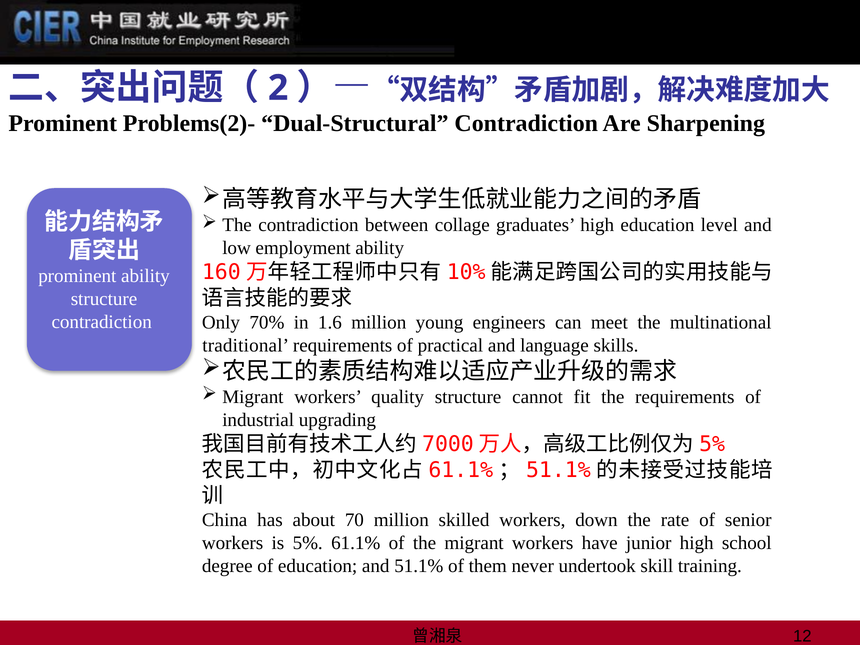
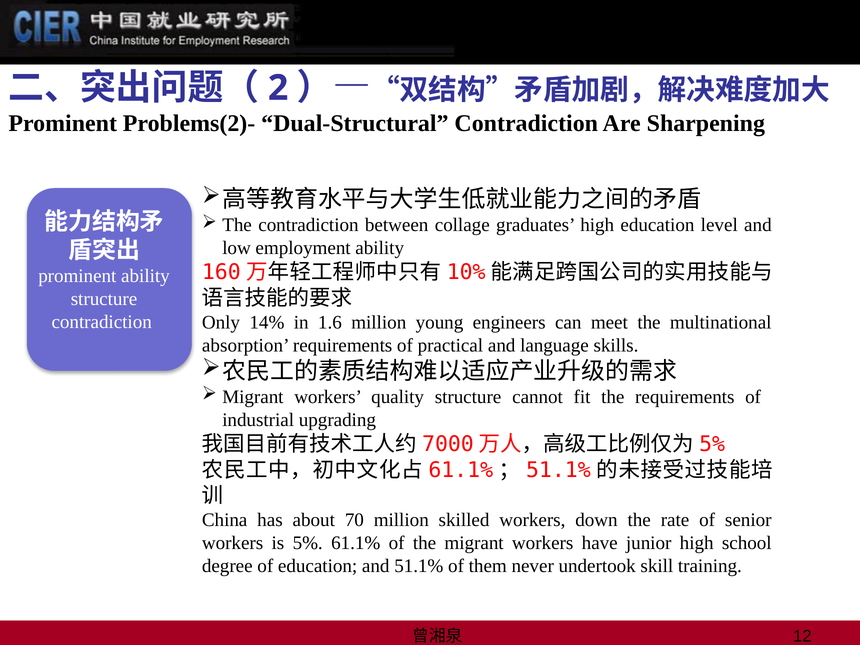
70%: 70% -> 14% (267, 322)
traditional: traditional -> absorption (246, 345)
